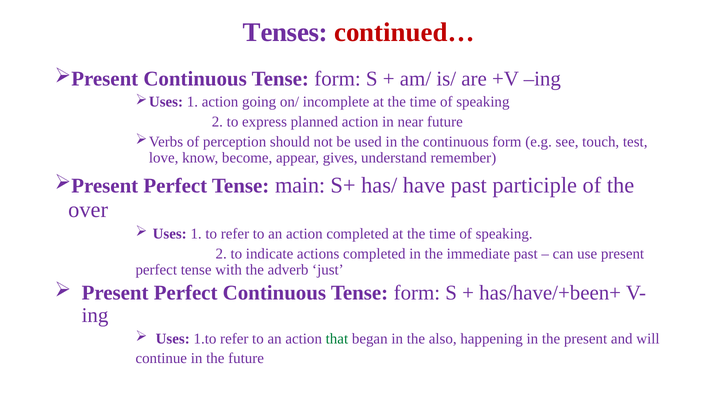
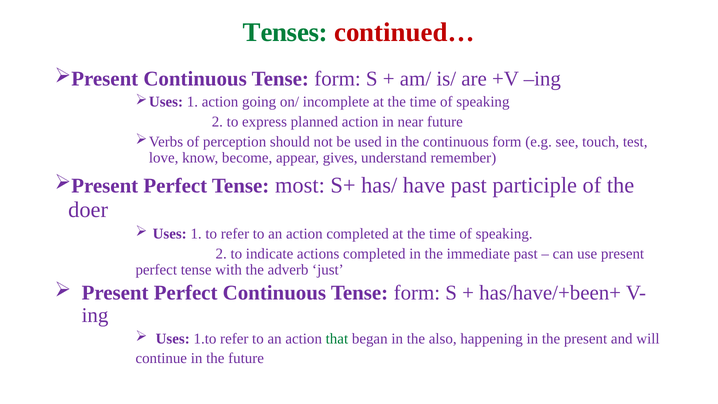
Tenses colour: purple -> green (285, 32)
main: main -> most (300, 185)
over: over -> doer (88, 210)
